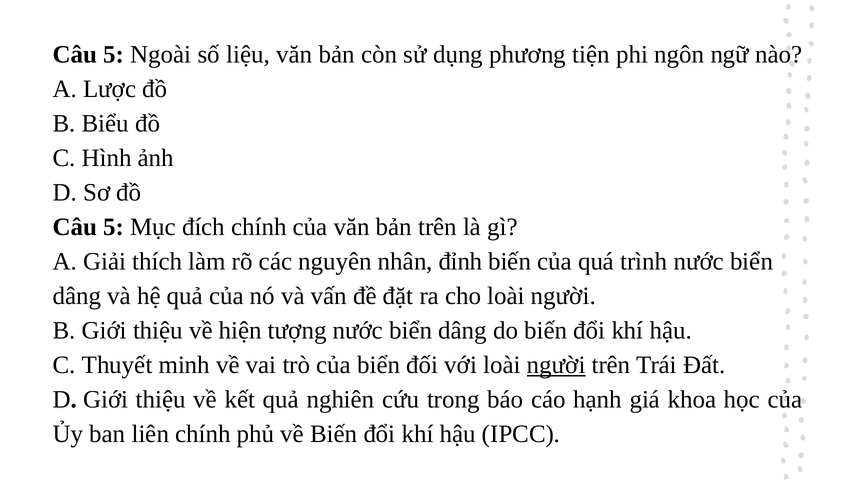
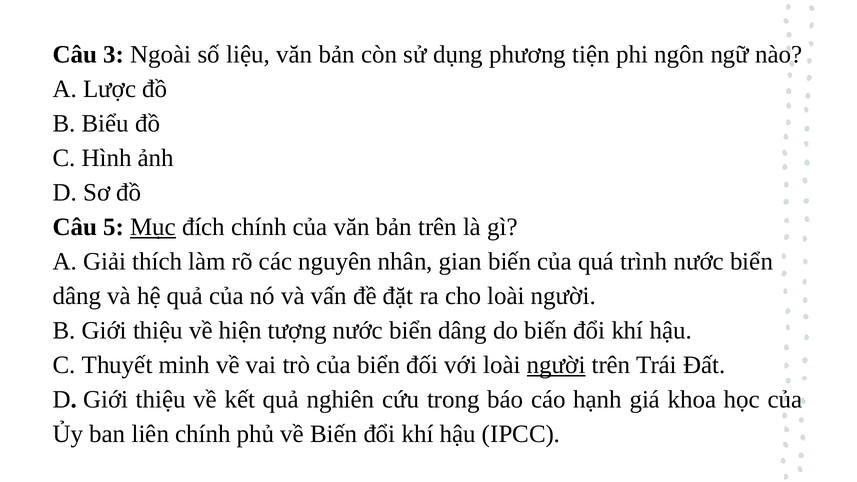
5: 5 -> 3 (114, 55)
Mục underline: none -> present (153, 227)
đỉnh: đỉnh -> gian (460, 261)
